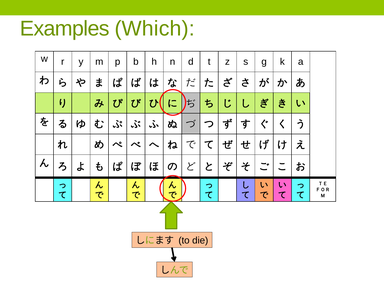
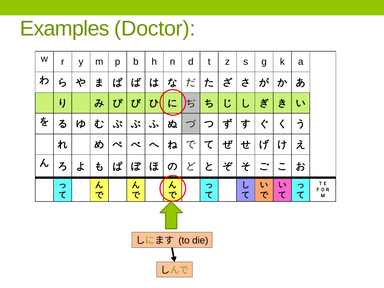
Which: Which -> Doctor (155, 29)
